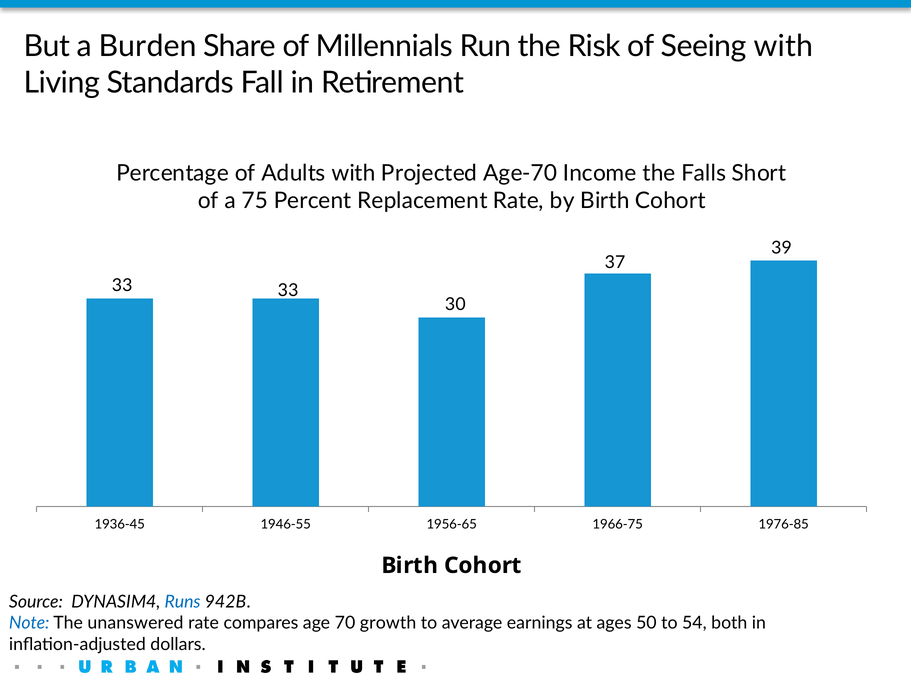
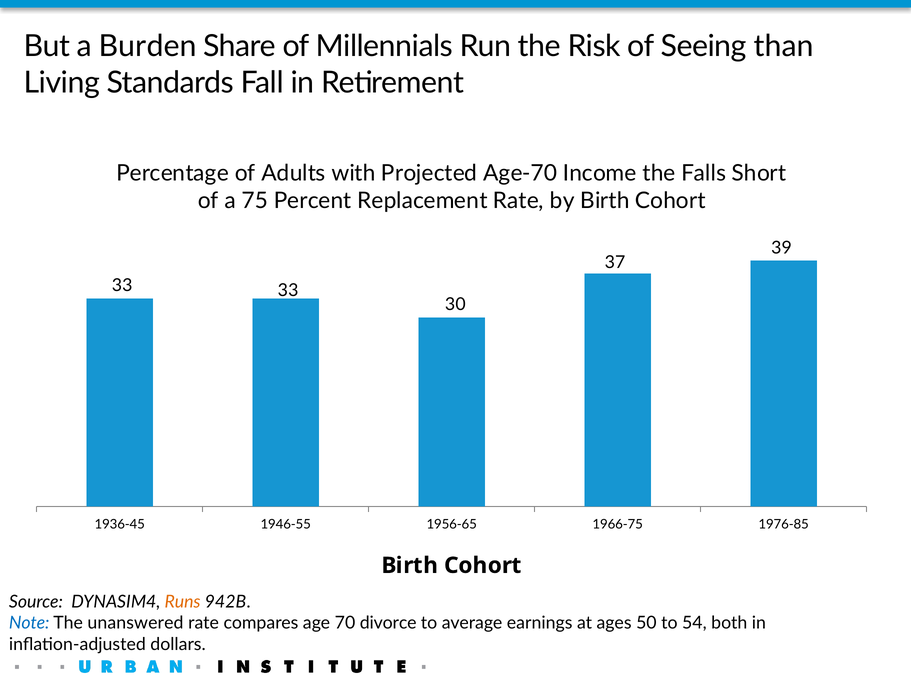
Seeing with: with -> than (784, 46)
Runs colour: blue -> orange (183, 602)
growth: growth -> divorce (388, 623)
